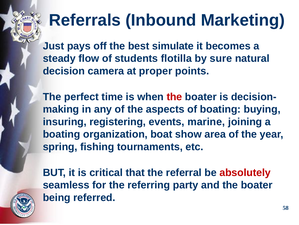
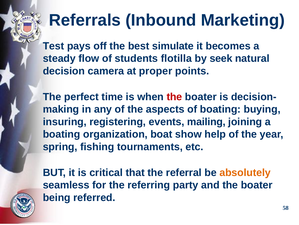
Just: Just -> Test (54, 46)
sure: sure -> seek (221, 58)
marine: marine -> mailing (206, 121)
area: area -> help (215, 134)
absolutely colour: red -> orange (245, 172)
